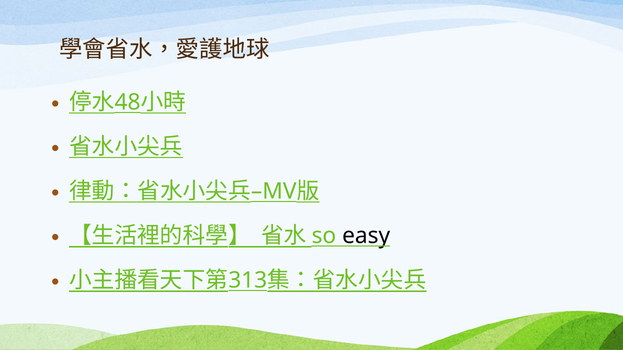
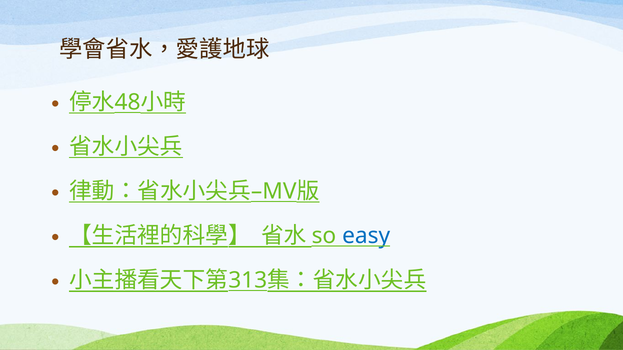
easy colour: black -> blue (366, 236)
